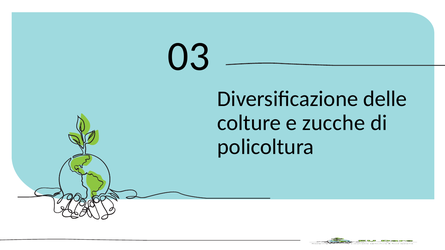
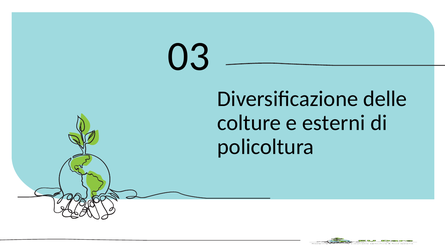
zucche: zucche -> esterni (334, 123)
